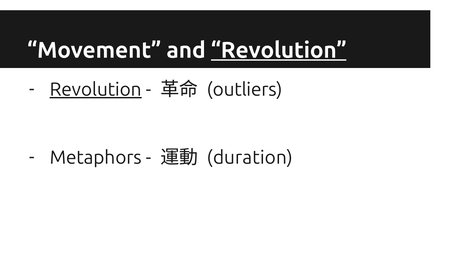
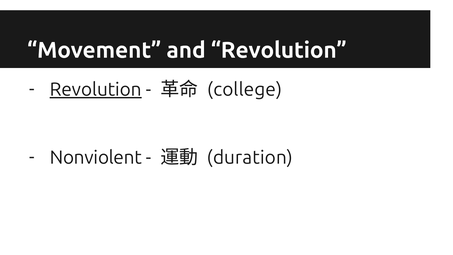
Revolution underline: present -> none (279, 50)
outliers: outliers -> college (245, 90)
Metaphors: Metaphors -> Nonviolent (96, 157)
